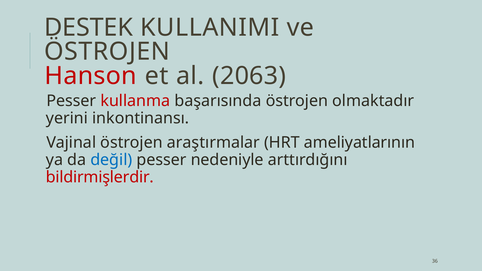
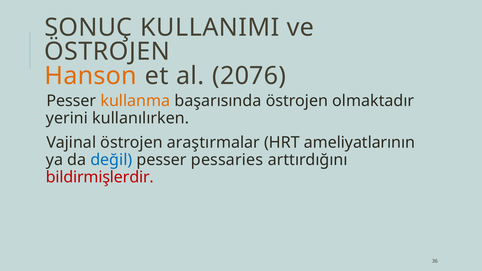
DESTEK: DESTEK -> SONUÇ (88, 28)
Hanson colour: red -> orange (91, 76)
2063: 2063 -> 2076 (249, 76)
kullanma colour: red -> orange (135, 101)
inkontinansı: inkontinansı -> kullanılırken (141, 118)
nedeniyle: nedeniyle -> pessaries (227, 160)
